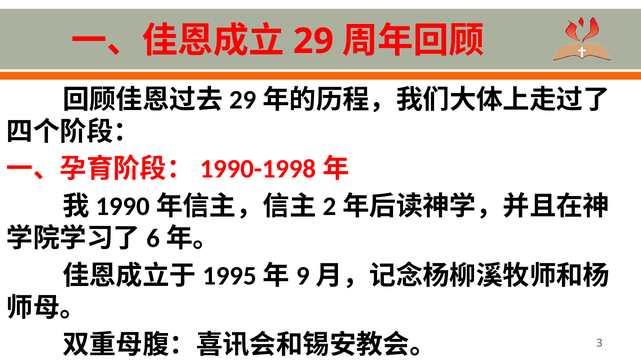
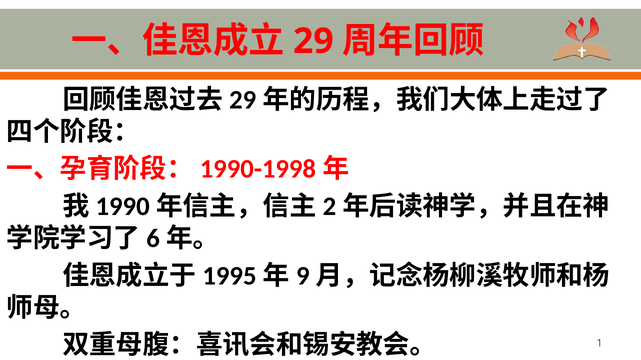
3: 3 -> 1 (600, 344)
